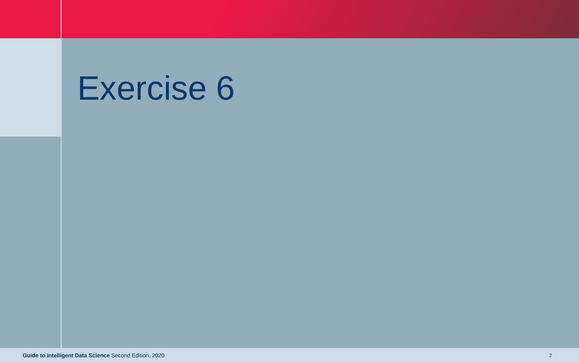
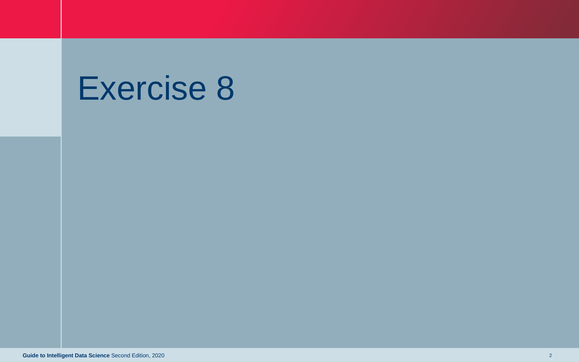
6: 6 -> 8 (226, 89)
